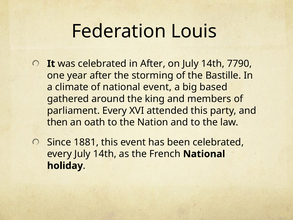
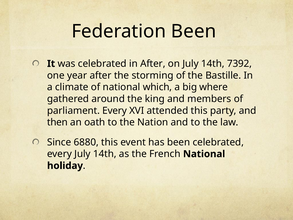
Federation Louis: Louis -> Been (194, 31)
7790: 7790 -> 7392 (240, 64)
national event: event -> which (157, 87)
based: based -> where (214, 87)
1881: 1881 -> 6880 (86, 142)
